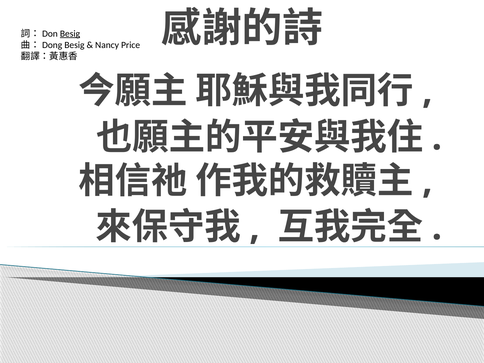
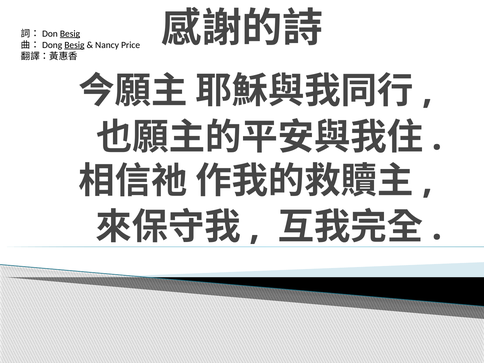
Besig underline: none -> present (74, 45)
